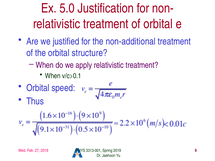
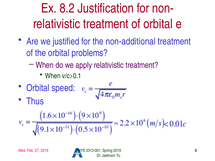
5.0: 5.0 -> 8.2 (67, 8)
structure: structure -> problems (90, 53)
